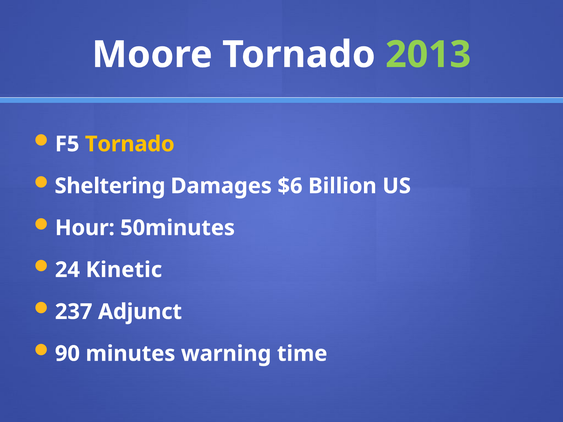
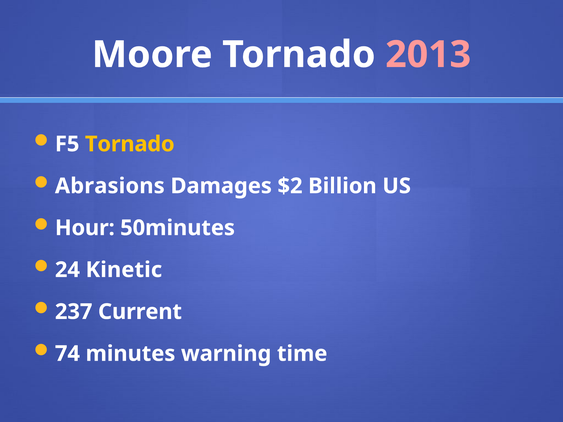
2013 colour: light green -> pink (428, 55)
Sheltering: Sheltering -> Abrasions (110, 186)
$6: $6 -> $2 (290, 186)
Adjunct: Adjunct -> Current (140, 312)
90: 90 -> 74 (67, 354)
